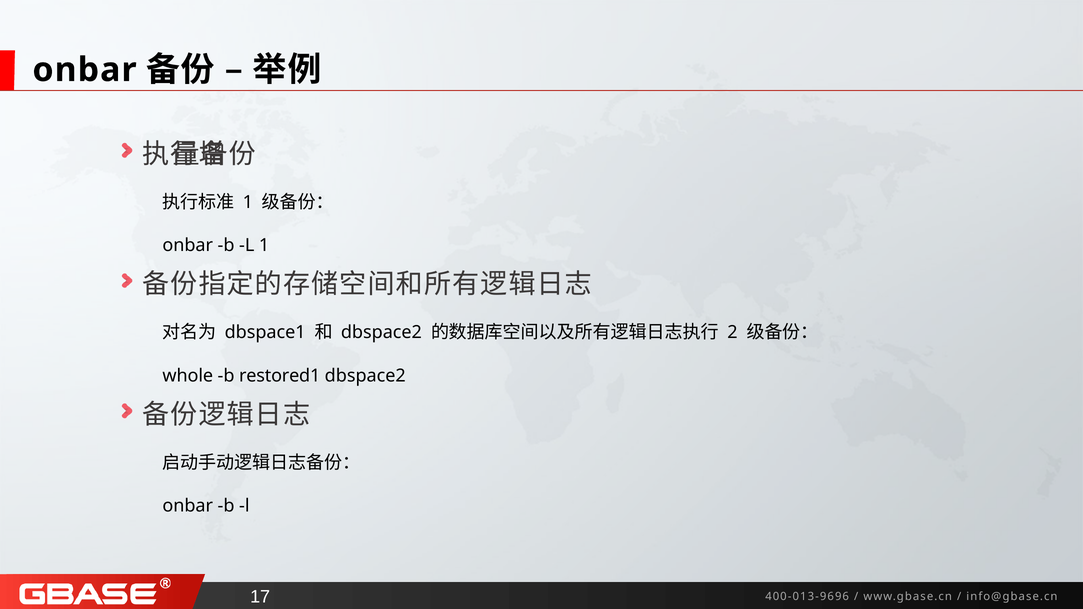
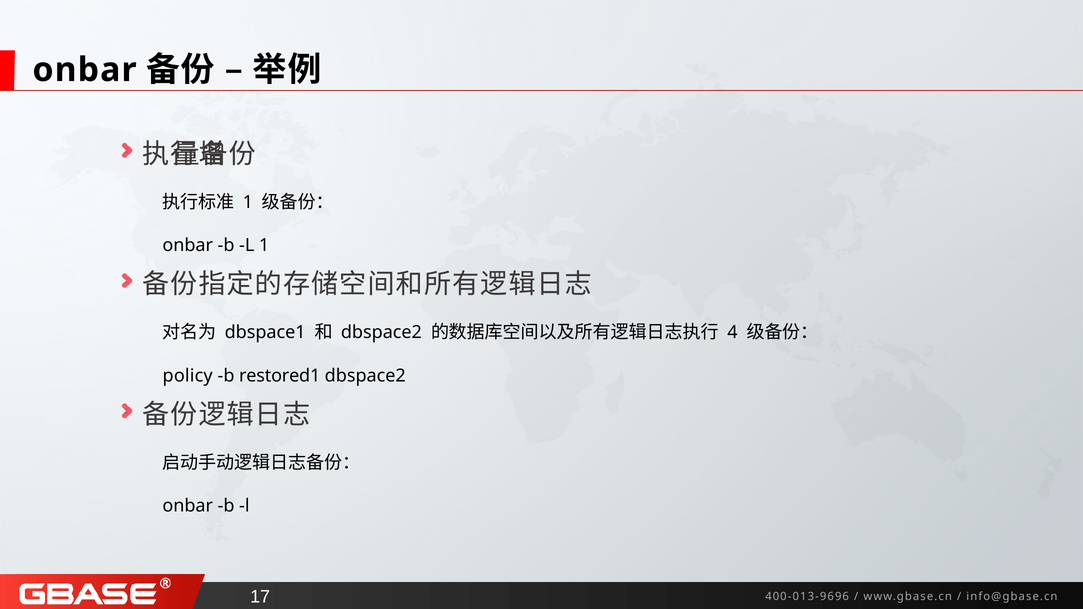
2: 2 -> 4 (732, 333)
whole: whole -> policy (188, 376)
